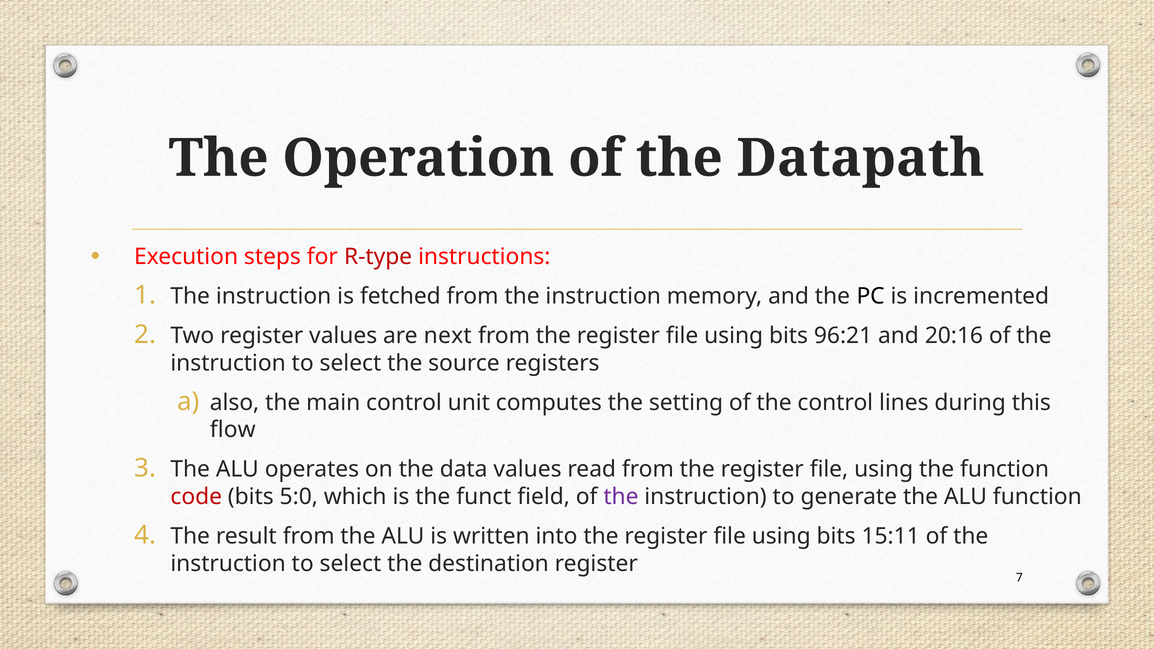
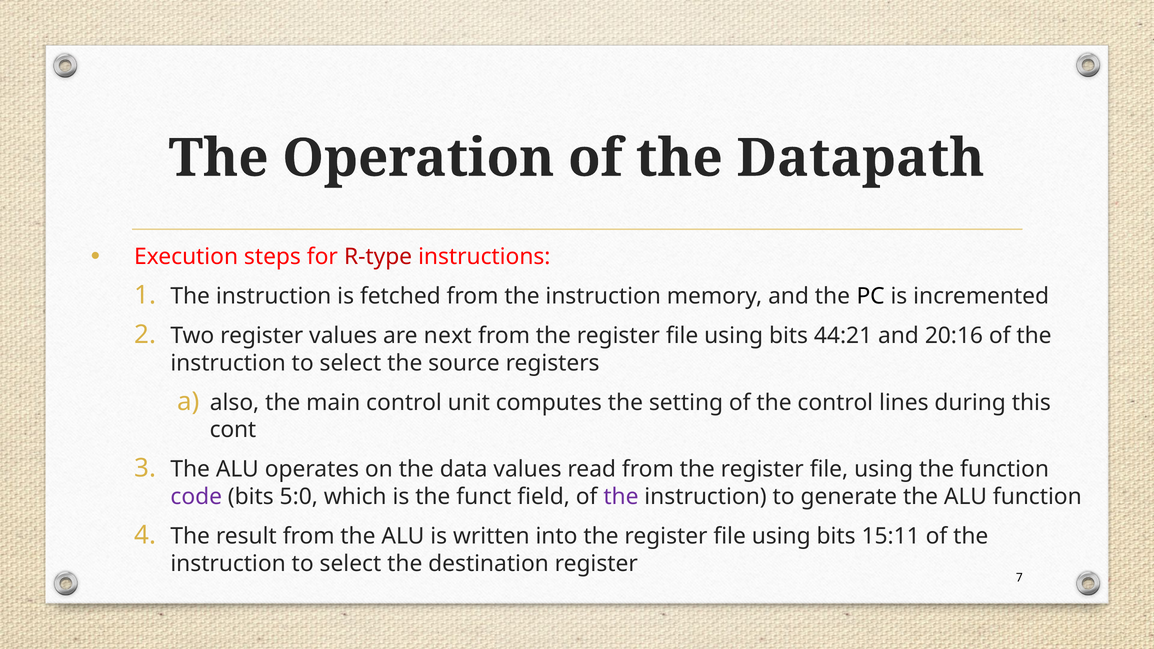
96:21: 96:21 -> 44:21 (843, 336)
flow: flow -> cont (233, 430)
code colour: red -> purple (196, 497)
